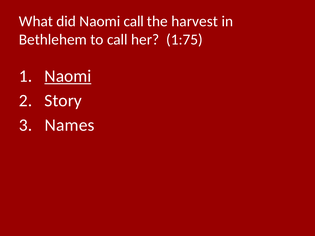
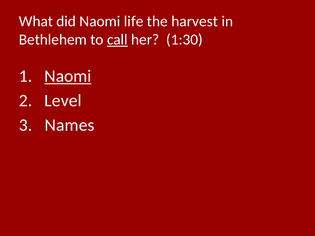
Naomi call: call -> life (134, 21)
call underline: none -> present (117, 40)
1:75: 1:75 -> 1:30 (184, 40)
Story: Story -> Level (63, 101)
